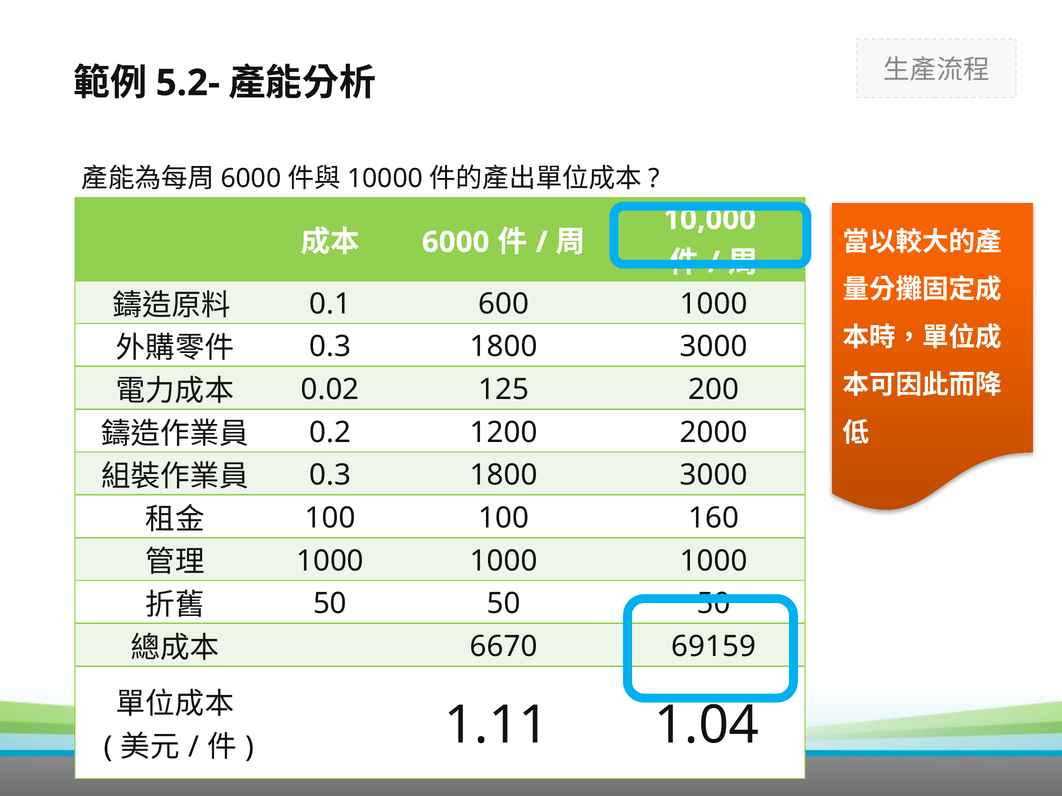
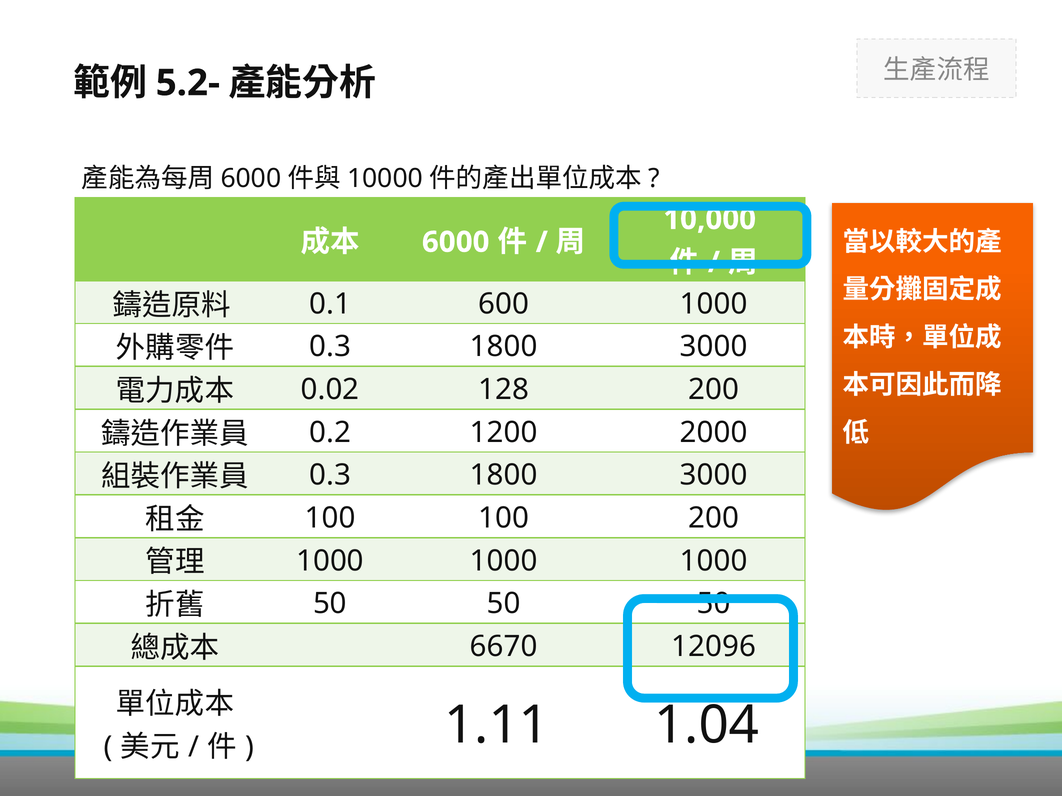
125: 125 -> 128 (504, 390)
100 160: 160 -> 200 (714, 518)
69159: 69159 -> 12096 (714, 647)
